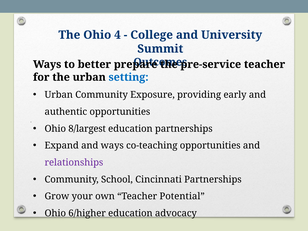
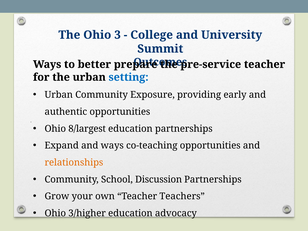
4: 4 -> 3 (117, 35)
relationships colour: purple -> orange (74, 163)
Cincinnati: Cincinnati -> Discussion (159, 179)
Potential: Potential -> Teachers (182, 196)
6/higher: 6/higher -> 3/higher (87, 213)
